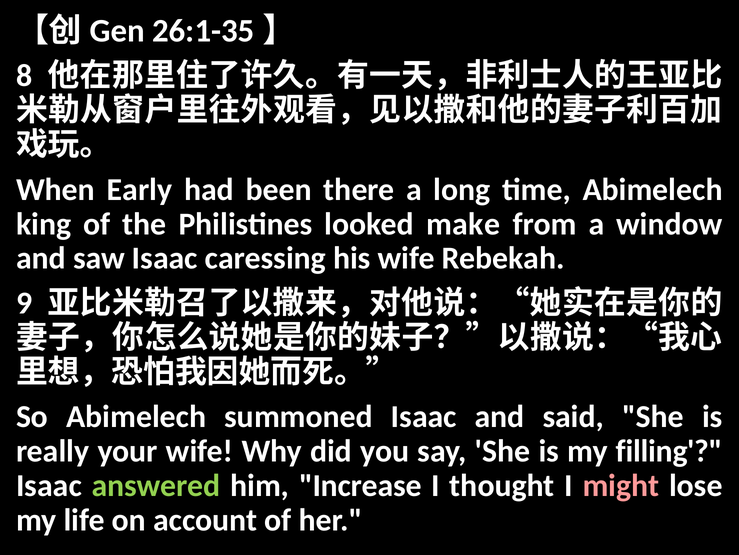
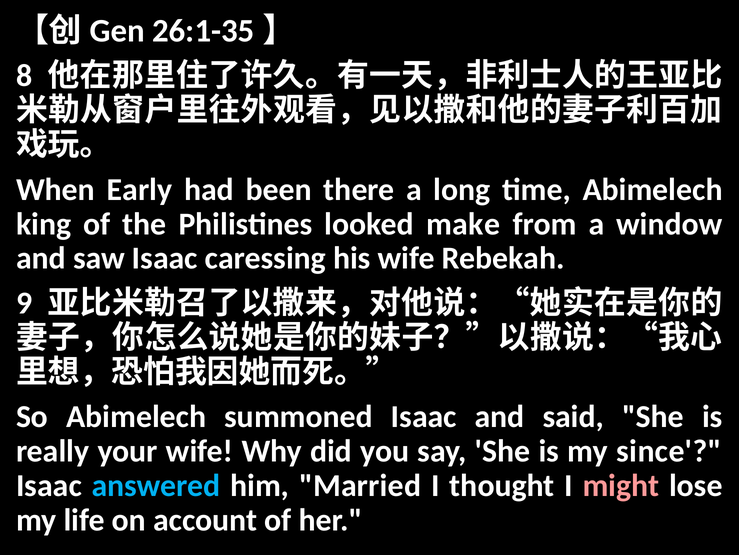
filling: filling -> since (669, 451)
answered colour: light green -> light blue (156, 485)
Increase: Increase -> Married (360, 485)
